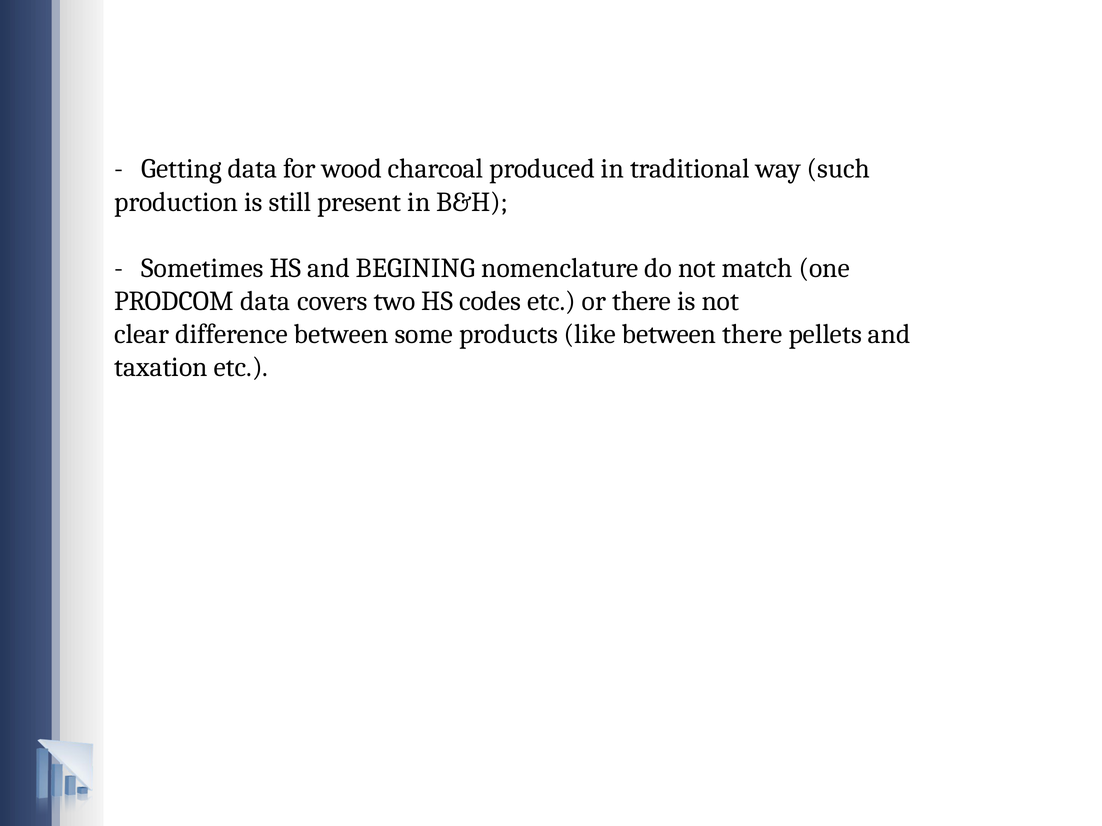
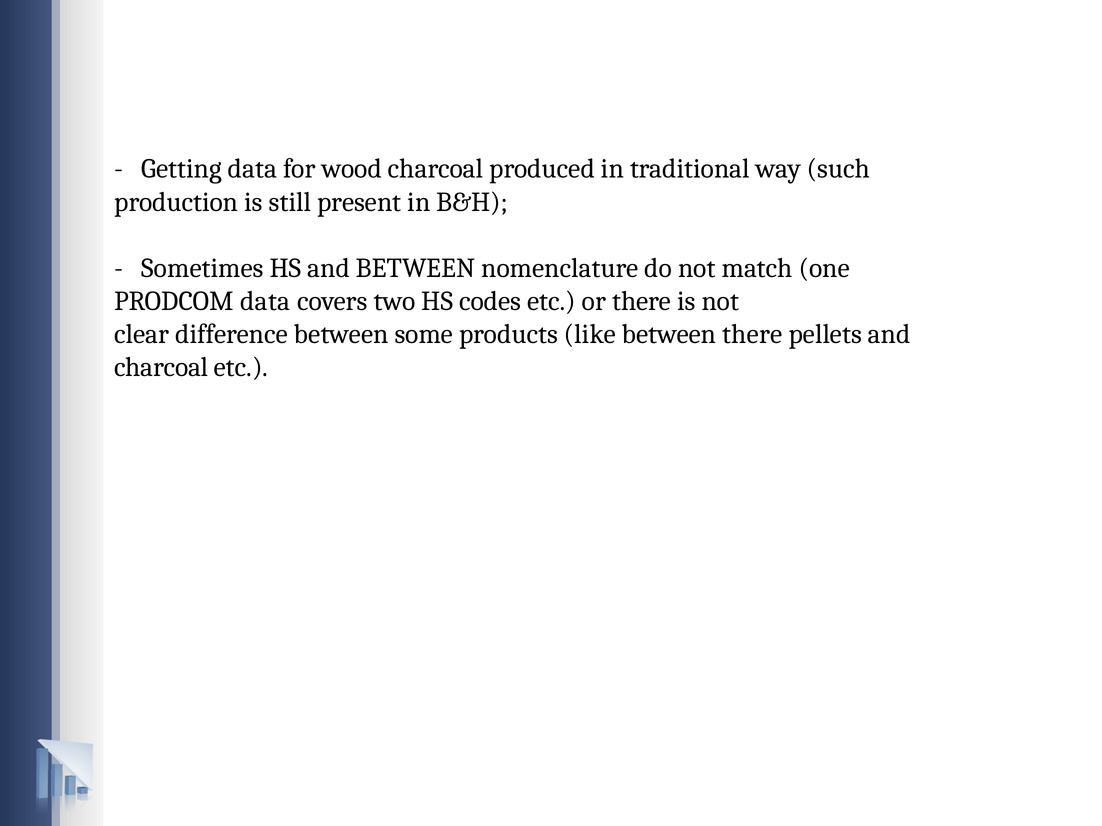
and BEGINING: BEGINING -> BETWEEN (416, 268)
taxation: taxation -> charcoal (161, 367)
